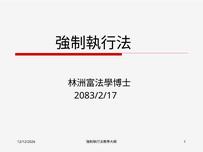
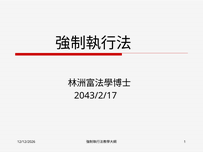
2083/2/17: 2083/2/17 -> 2043/2/17 (96, 96)
